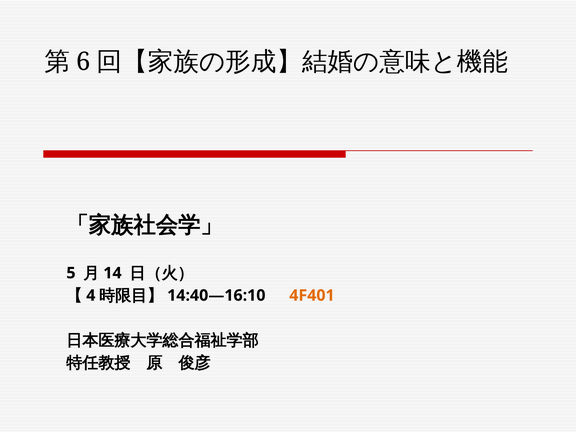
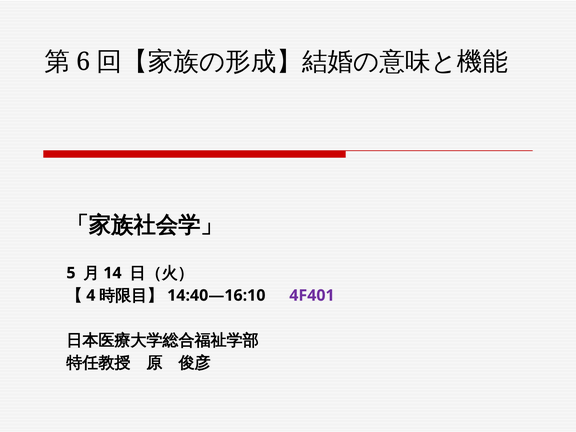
4F401 colour: orange -> purple (312, 295)
